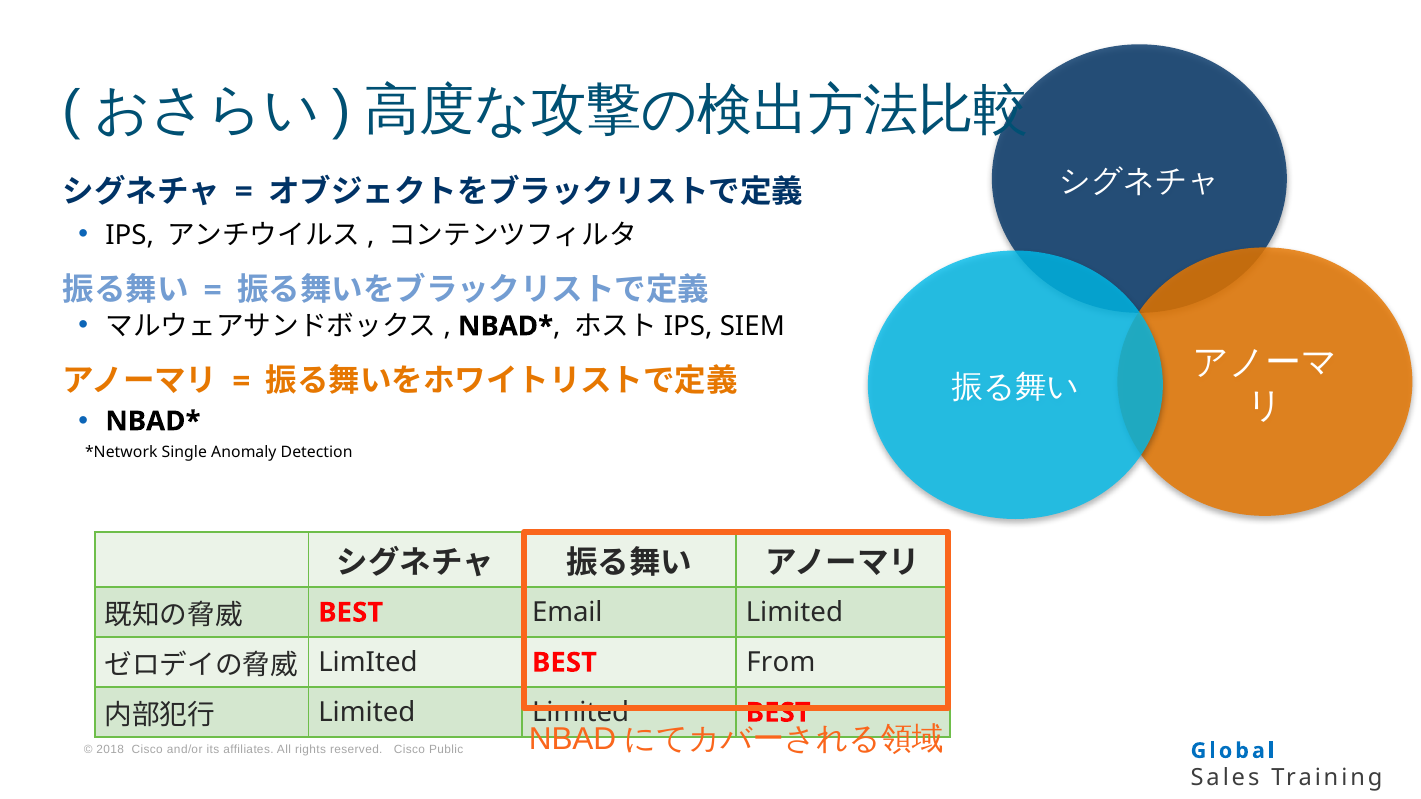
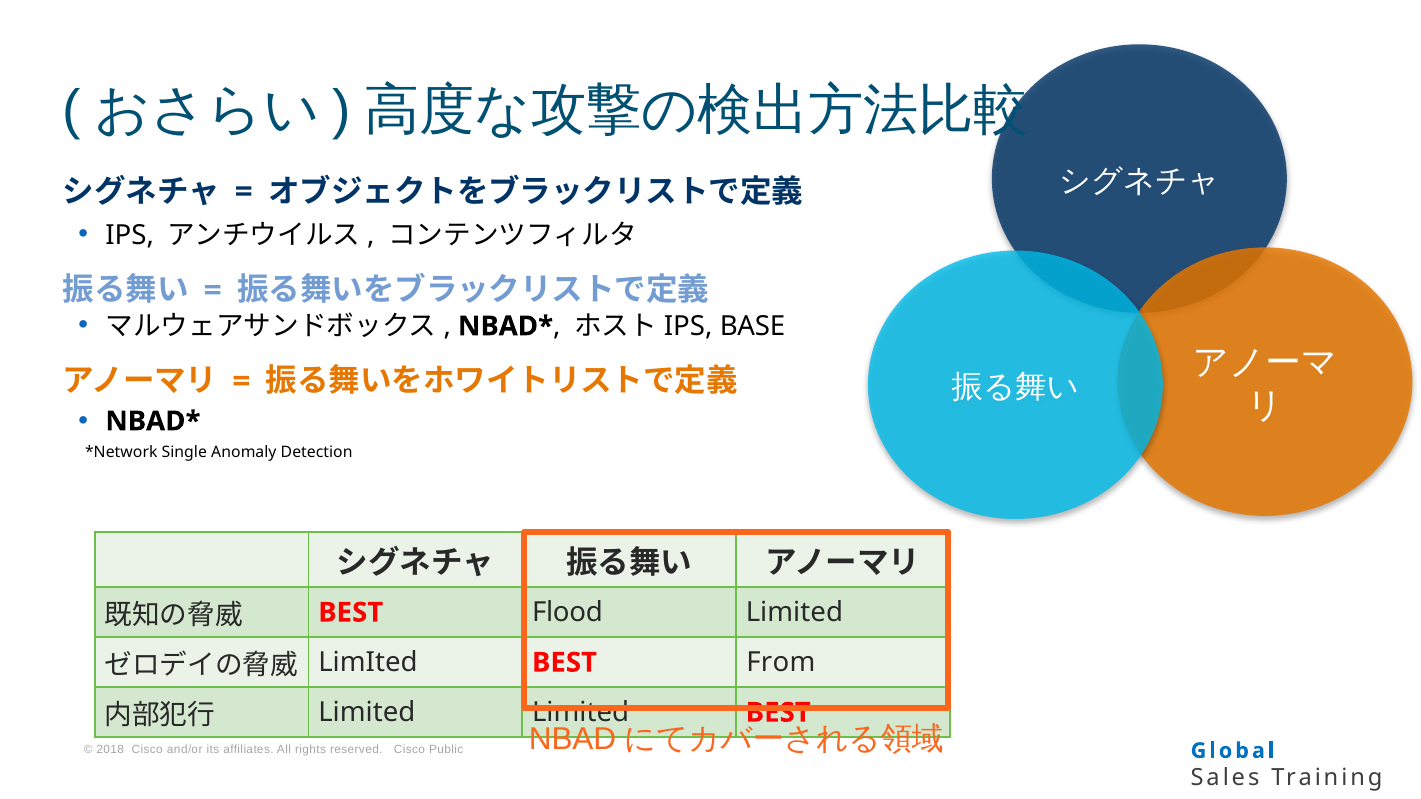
SIEM: SIEM -> BASE (752, 326)
Email: Email -> Flood (567, 613)
